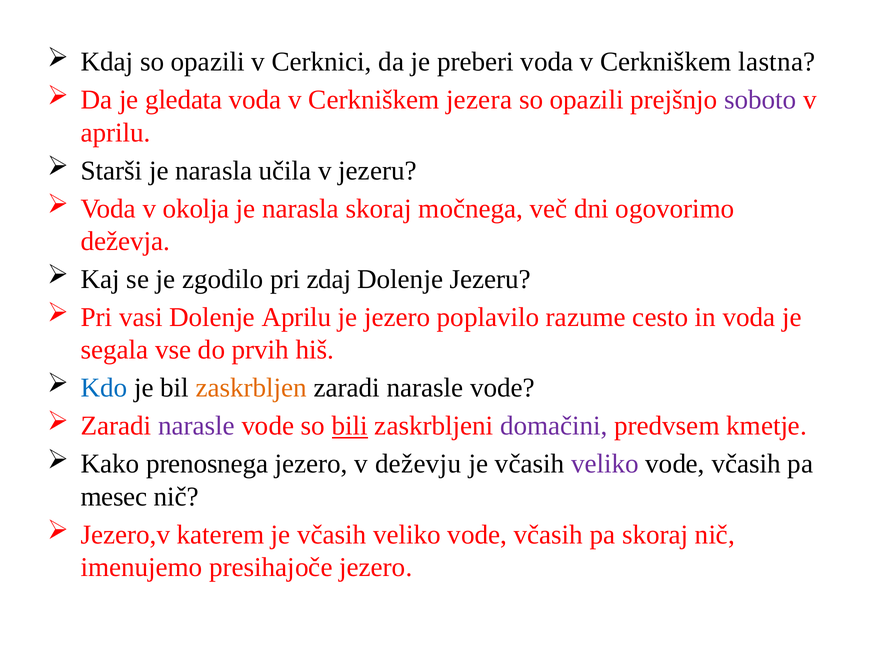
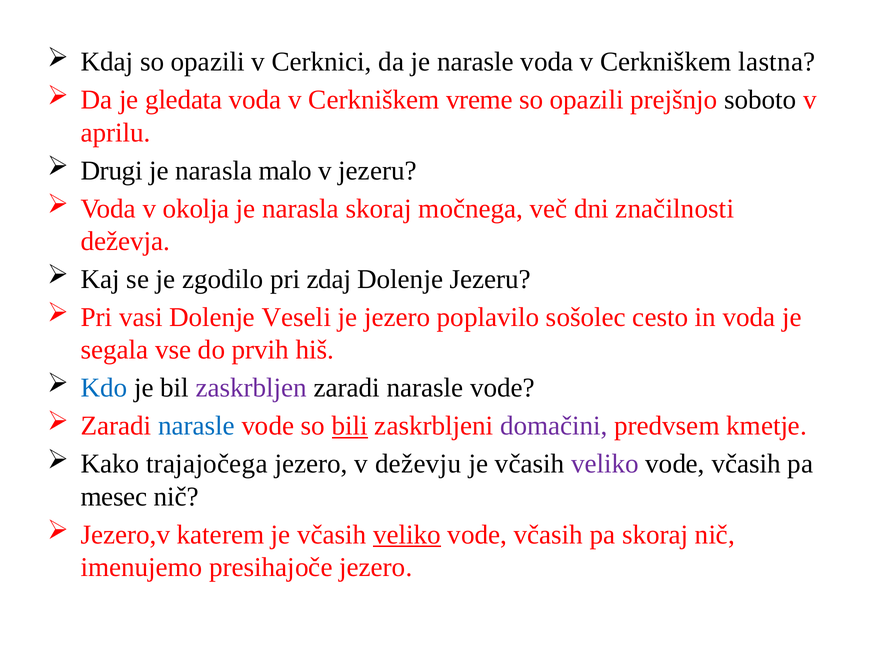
je preberi: preberi -> narasle (475, 62)
jezera: jezera -> vreme (479, 100)
soboto colour: purple -> black (760, 100)
Starši: Starši -> Drugi (112, 171)
učila: učila -> malo (285, 171)
ogovorimo: ogovorimo -> značilnosti (675, 209)
Dolenje Aprilu: Aprilu -> Veseli (296, 317)
razume: razume -> sošolec (586, 317)
zaskrbljen colour: orange -> purple (251, 388)
narasle colour: purple -> blue (196, 426)
prenosnega: prenosnega -> trajajočega (207, 464)
veliko underline: none -> present (407, 534)
